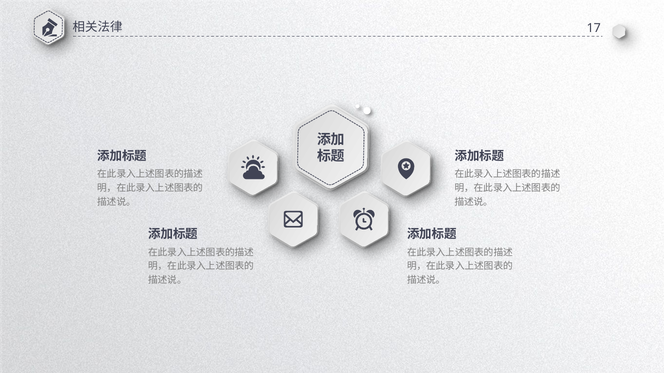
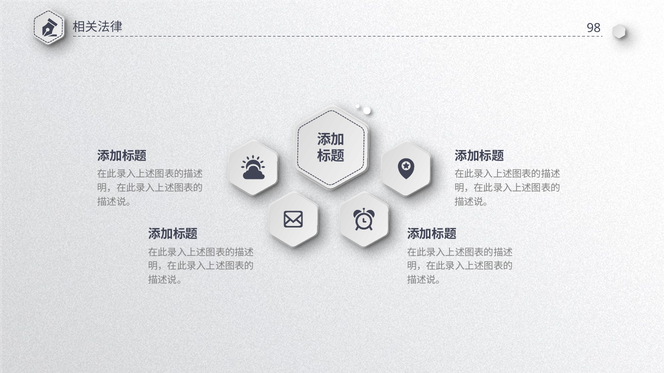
17: 17 -> 98 (594, 28)
